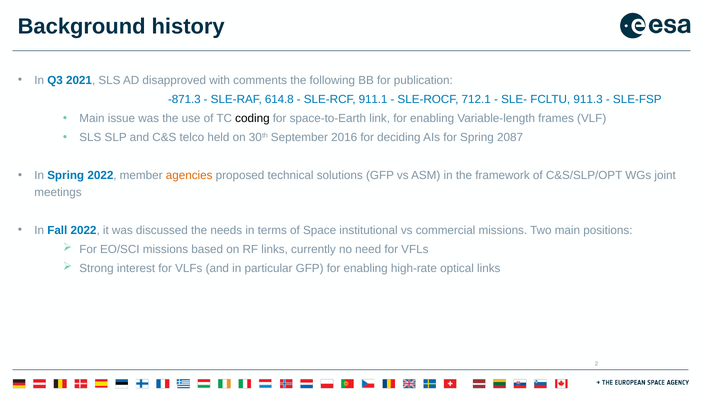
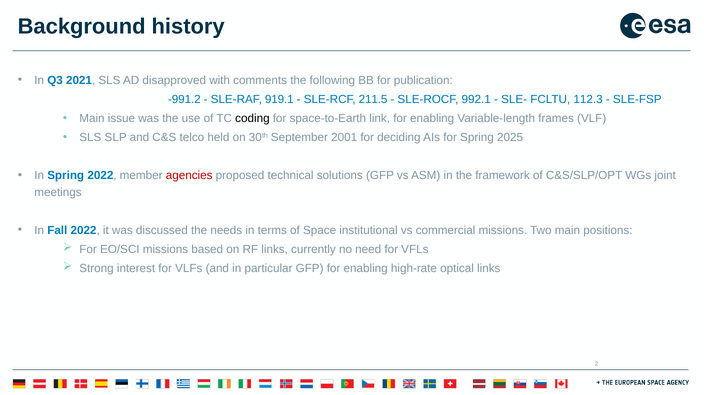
-871.3: -871.3 -> -991.2 (184, 99)
614.8: 614.8 -> 919.1 (279, 99)
911.1: 911.1 -> 211.5 (373, 99)
712.1: 712.1 -> 992.1 (476, 99)
911.3: 911.3 -> 112.3 (588, 99)
2016: 2016 -> 2001 (344, 137)
2087: 2087 -> 2025 (510, 137)
agencies colour: orange -> red (189, 175)
